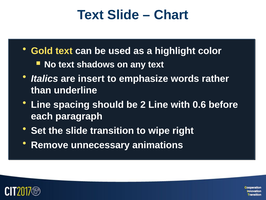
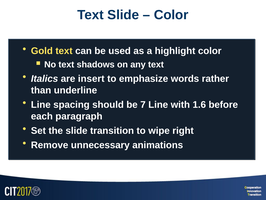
Chart: Chart -> Color (171, 15)
2: 2 -> 7 (143, 104)
0.6: 0.6 -> 1.6 (199, 104)
